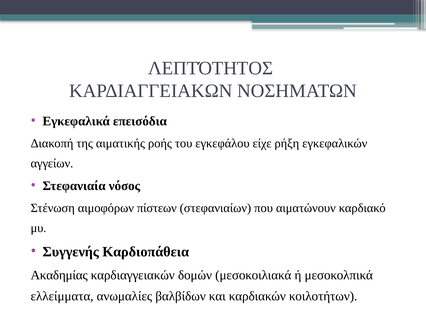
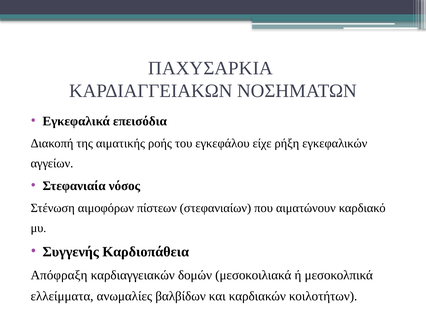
ΛΕΠΤΌΤΗΤΟΣ: ΛΕΠΤΌΤΗΤΟΣ -> ΠΑΧΥΣΑΡΚΙΑ (211, 68)
Ακαδημίας: Ακαδημίας -> Απόφραξη (59, 275)
